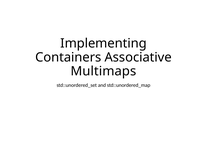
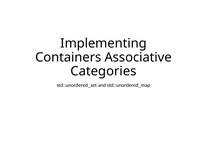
Multimaps: Multimaps -> Categories (103, 71)
